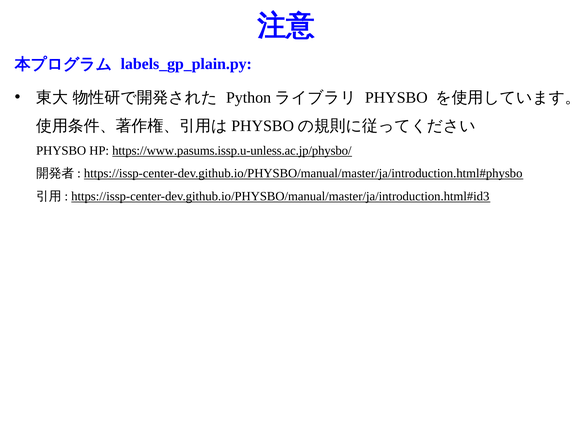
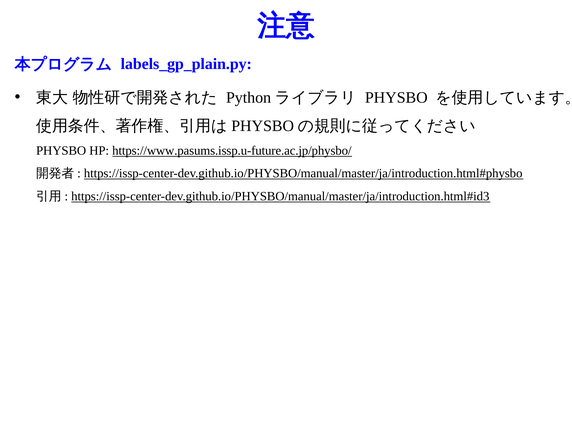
https://www.pasums.issp.u-unless.ac.jp/physbo/: https://www.pasums.issp.u-unless.ac.jp/physbo/ -> https://www.pasums.issp.u-future.ac.jp/physbo/ (232, 151)
